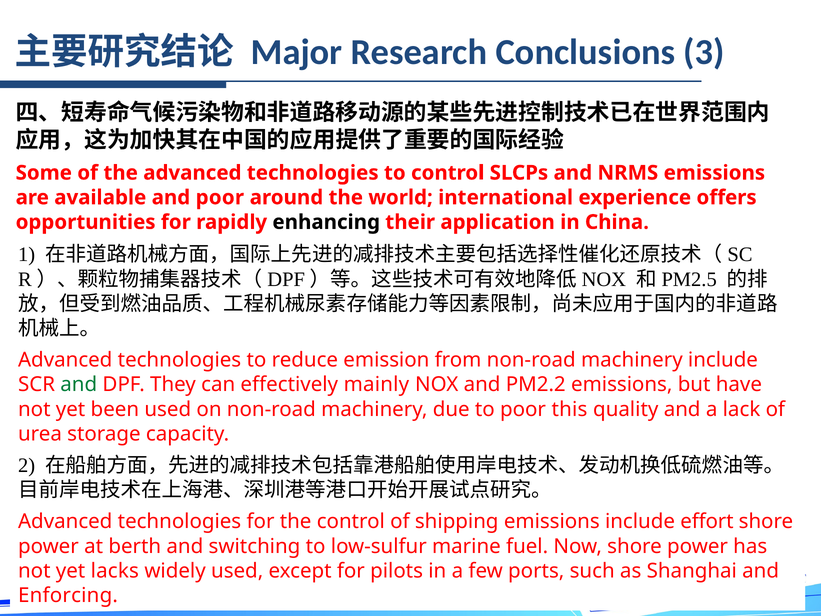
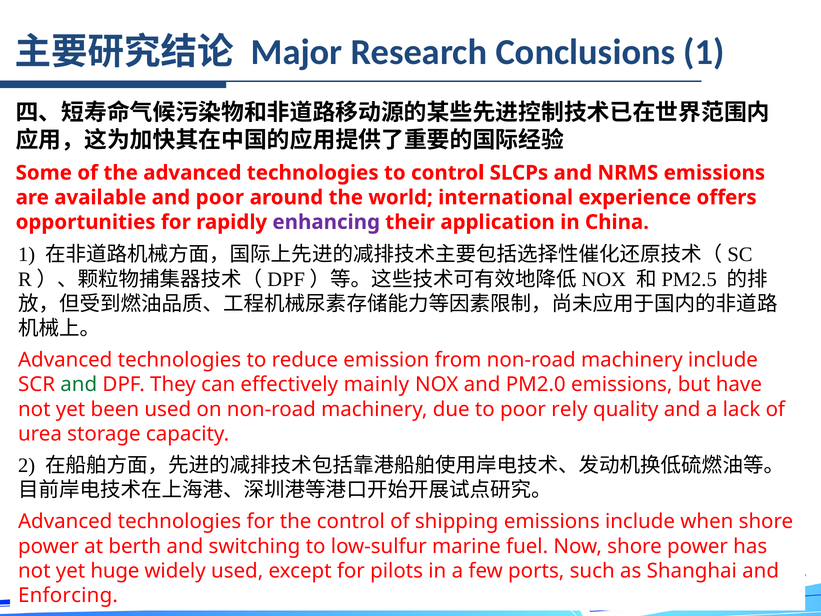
Conclusions 3: 3 -> 1 (704, 52)
enhancing colour: black -> purple (326, 222)
PM2.2: PM2.2 -> PM2.0 (536, 385)
this: this -> rely (569, 409)
effort: effort -> when (707, 521)
lacks: lacks -> huge (115, 571)
